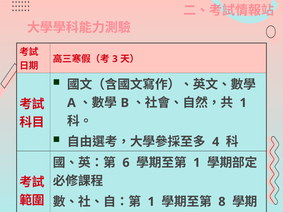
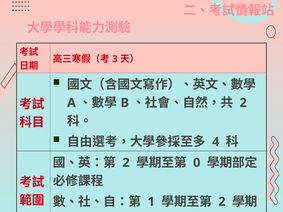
1: 1 -> 2 (243, 103)
6: 6 -> 2 (126, 163)
1: 1 -> 0 (197, 163)
8: 8 -> 2 (222, 202)
